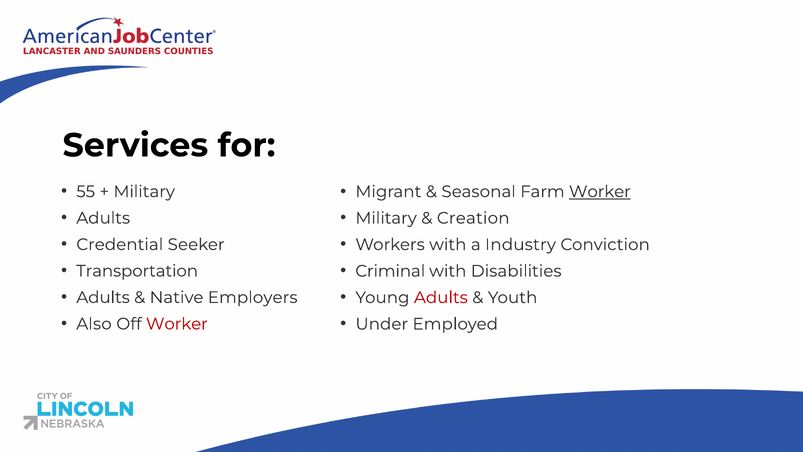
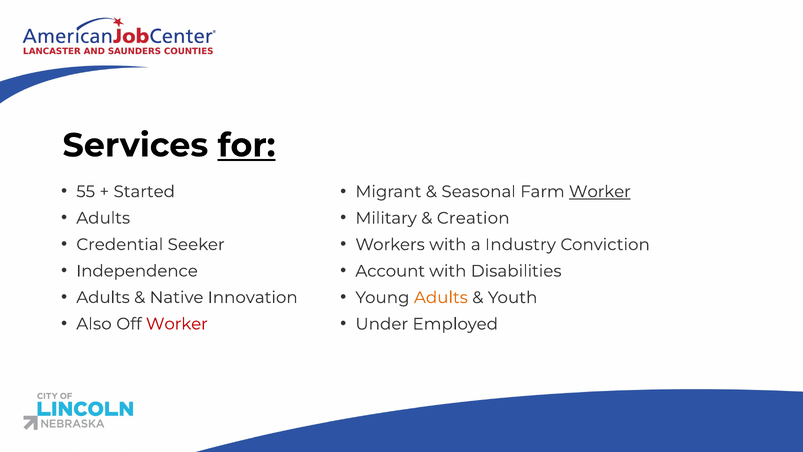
for underline: none -> present (247, 145)
Military: Military -> Started (144, 192)
Transportation: Transportation -> Independence (137, 271)
Criminal: Criminal -> Account (390, 271)
Employers: Employers -> Innovation (253, 297)
Adults colour: red -> orange (441, 297)
